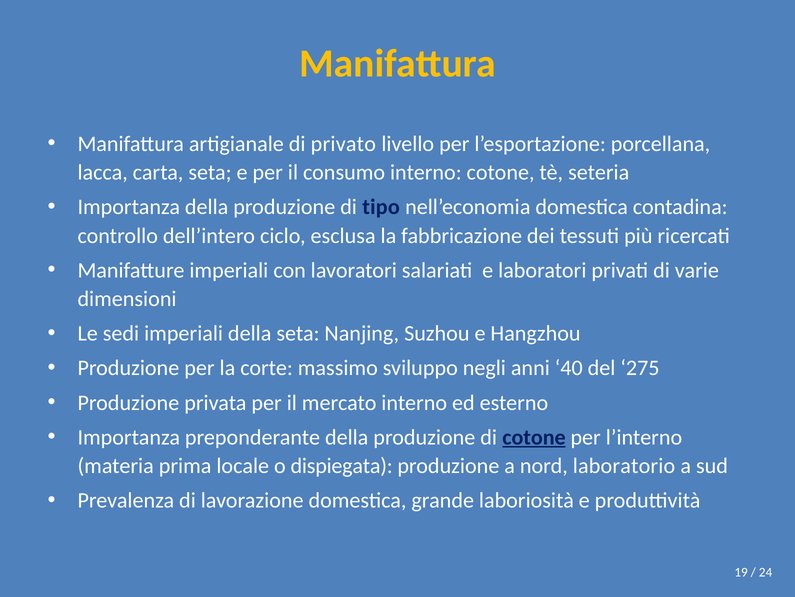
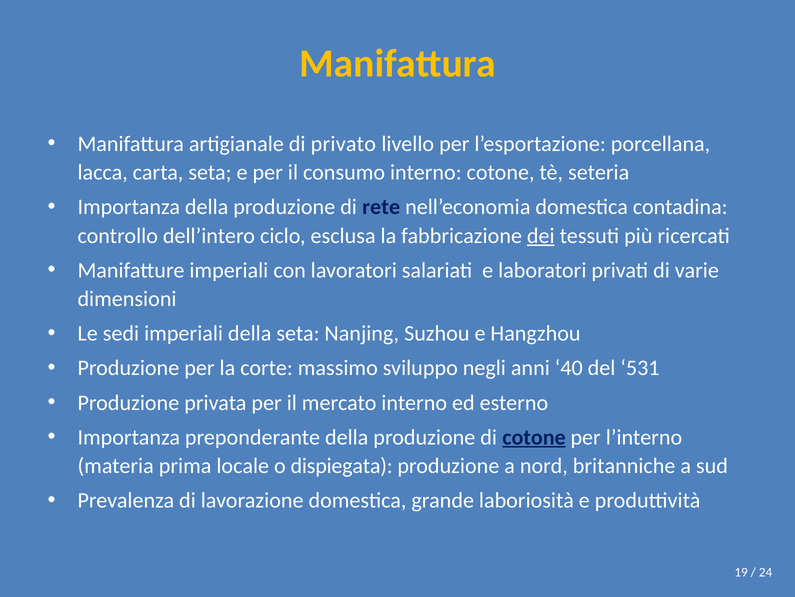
tipo: tipo -> rete (381, 207)
dei underline: none -> present (541, 235)
275: 275 -> 531 (640, 368)
laboratorio: laboratorio -> britanniche (624, 465)
